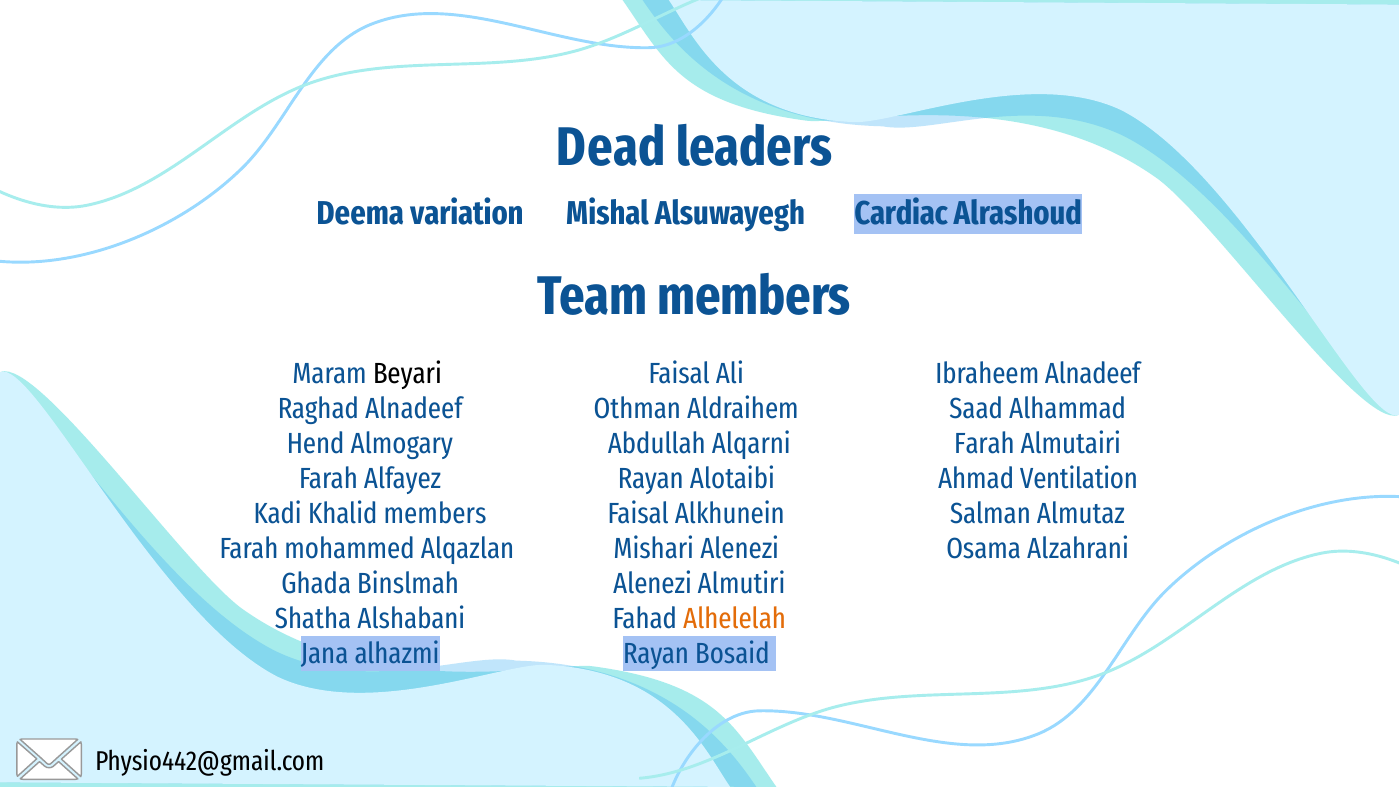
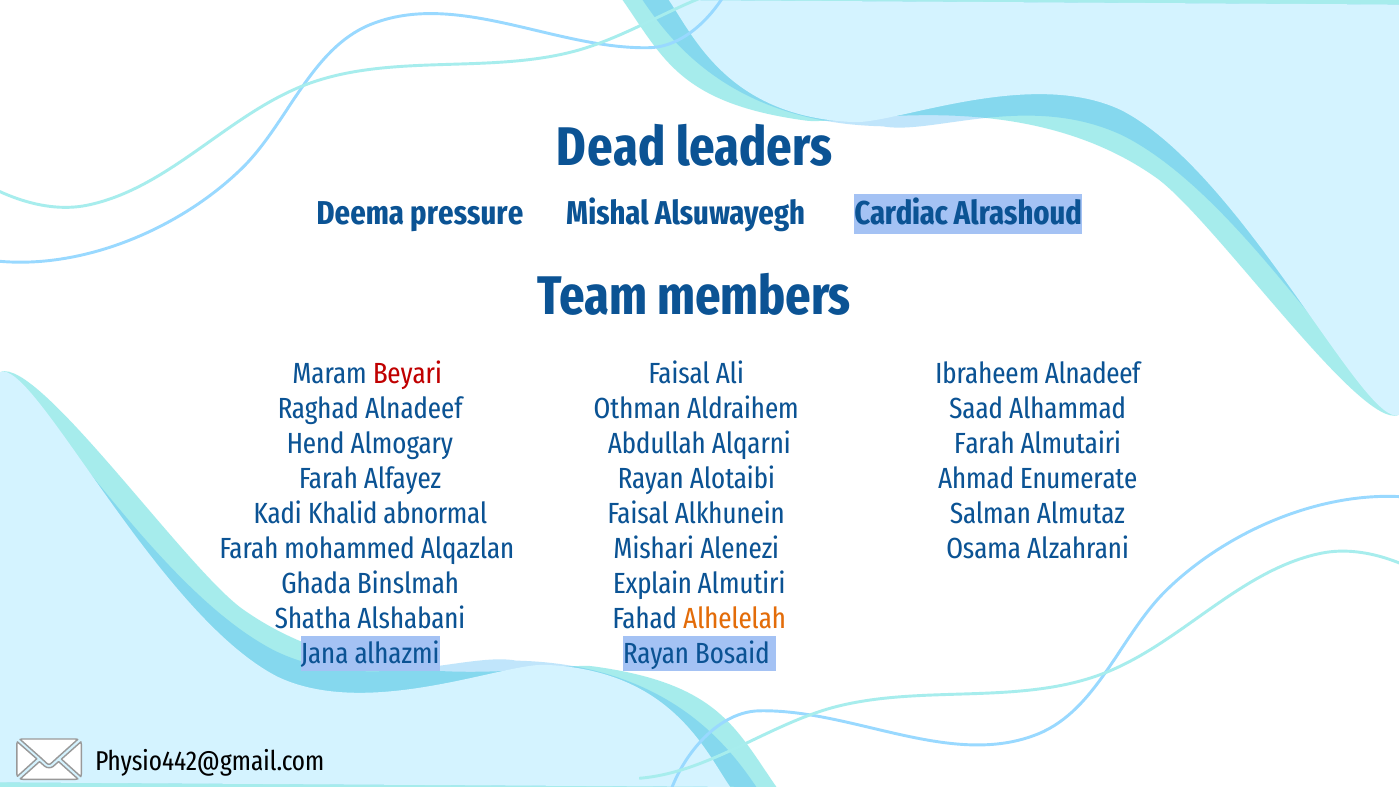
variation: variation -> pressure (467, 214)
Beyari colour: black -> red (407, 374)
Ventilation: Ventilation -> Enumerate (1079, 479)
Khalid members: members -> abnormal (435, 514)
Alenezi: Alenezi -> Explain (653, 584)
